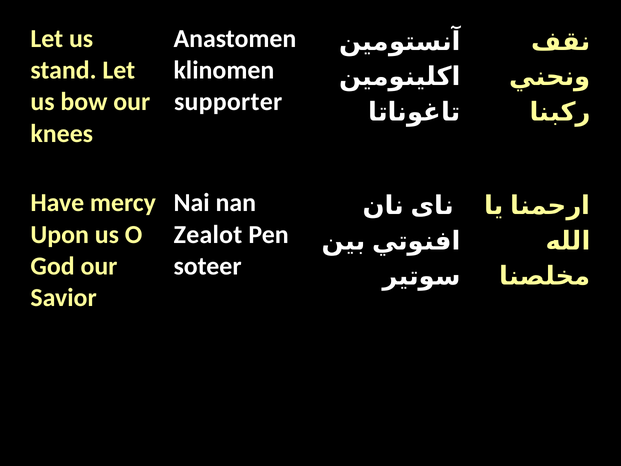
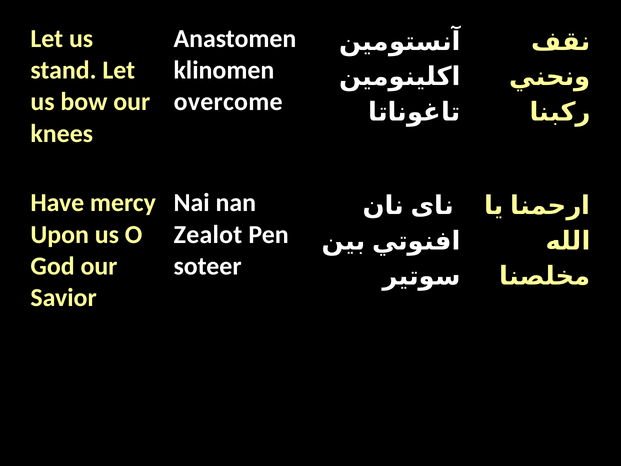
supporter: supporter -> overcome (228, 102)
